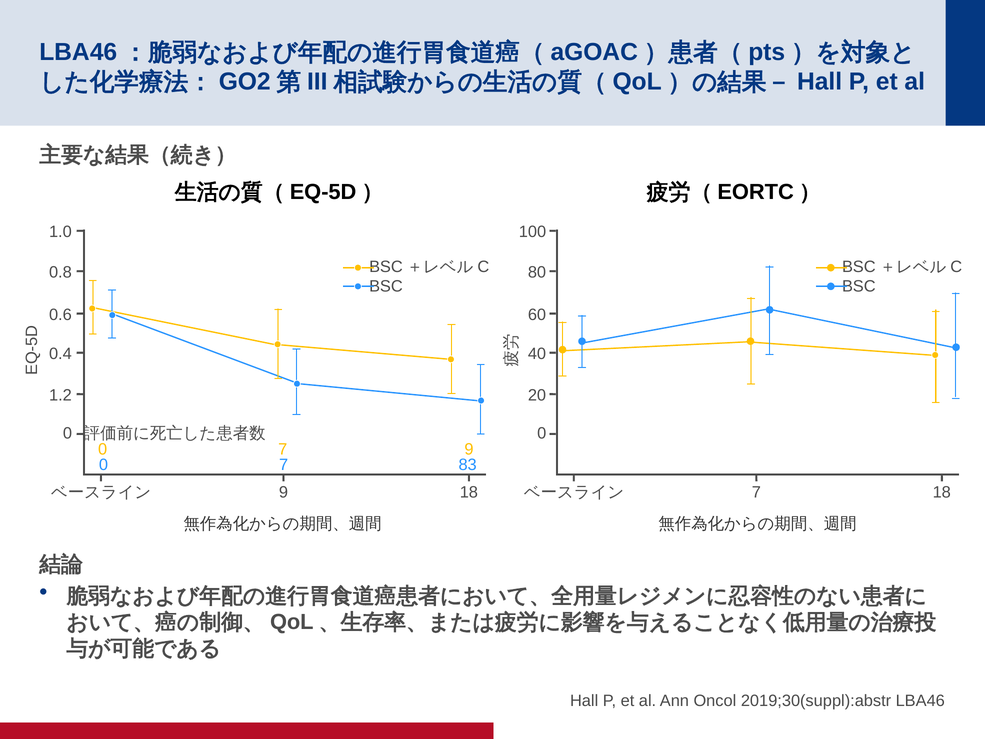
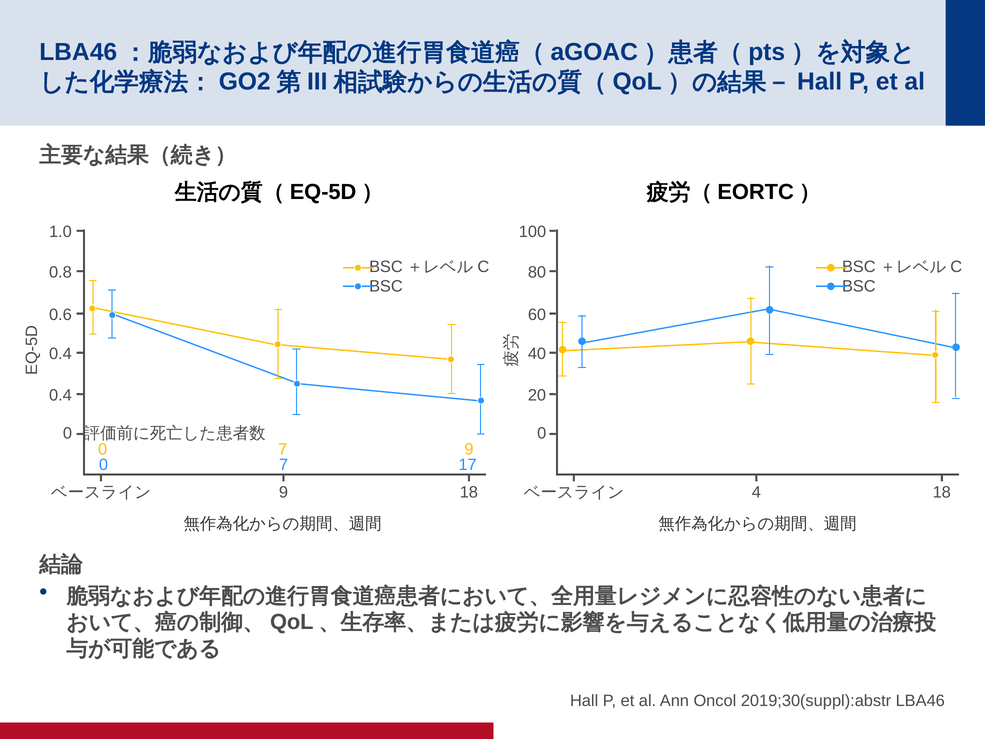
1.2: 1.2 -> 0.4 (60, 395)
83: 83 -> 17 (468, 465)
7: 7 -> 4 (756, 492)
